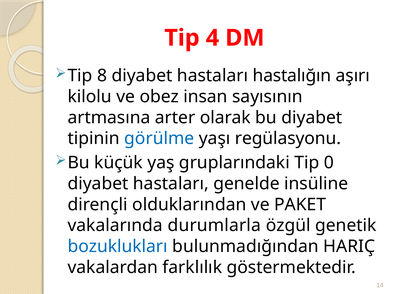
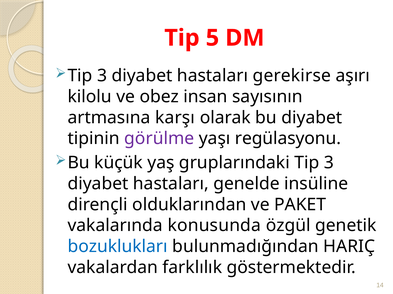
4: 4 -> 5 (212, 38)
8: 8 -> 3 (102, 76)
hastalığın: hastalığın -> gerekirse (292, 76)
arter: arter -> karşı (175, 118)
görülme colour: blue -> purple (159, 139)
gruplarındaki Tip 0: 0 -> 3 (329, 163)
durumlarla: durumlarla -> konusunda (214, 226)
